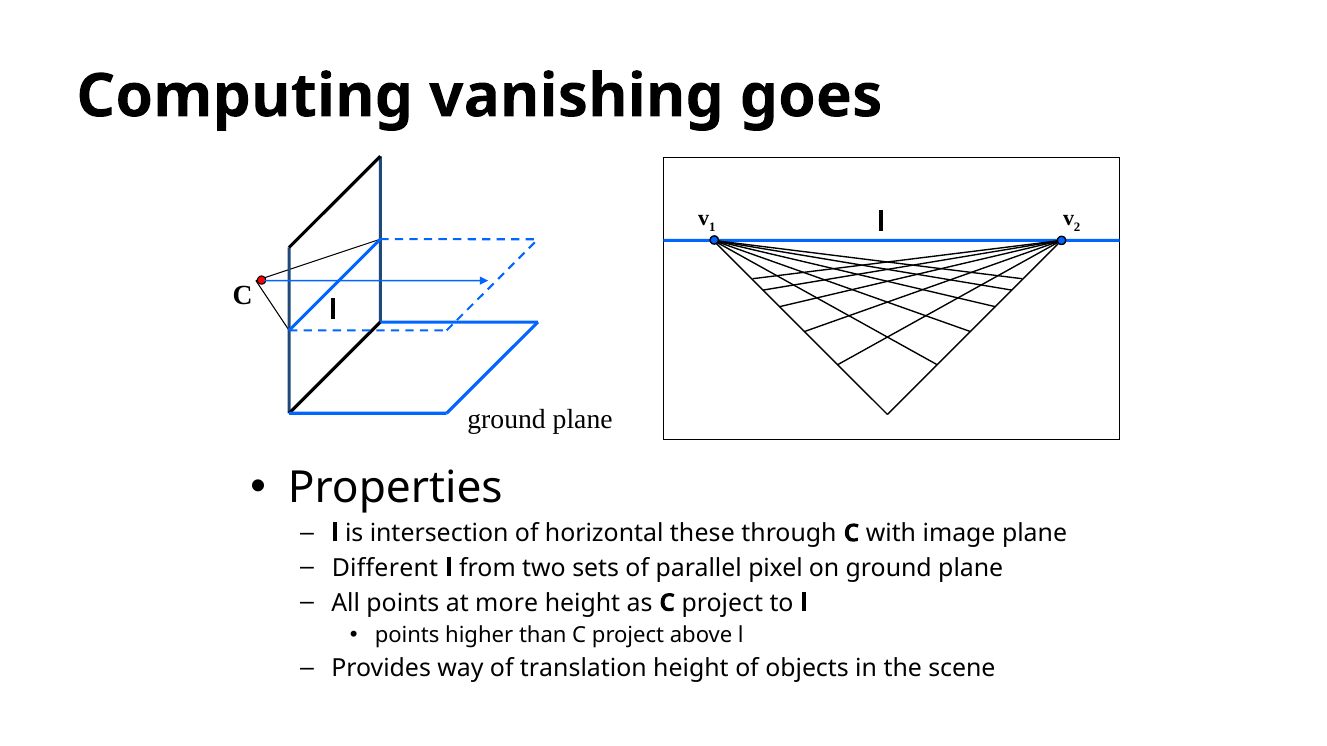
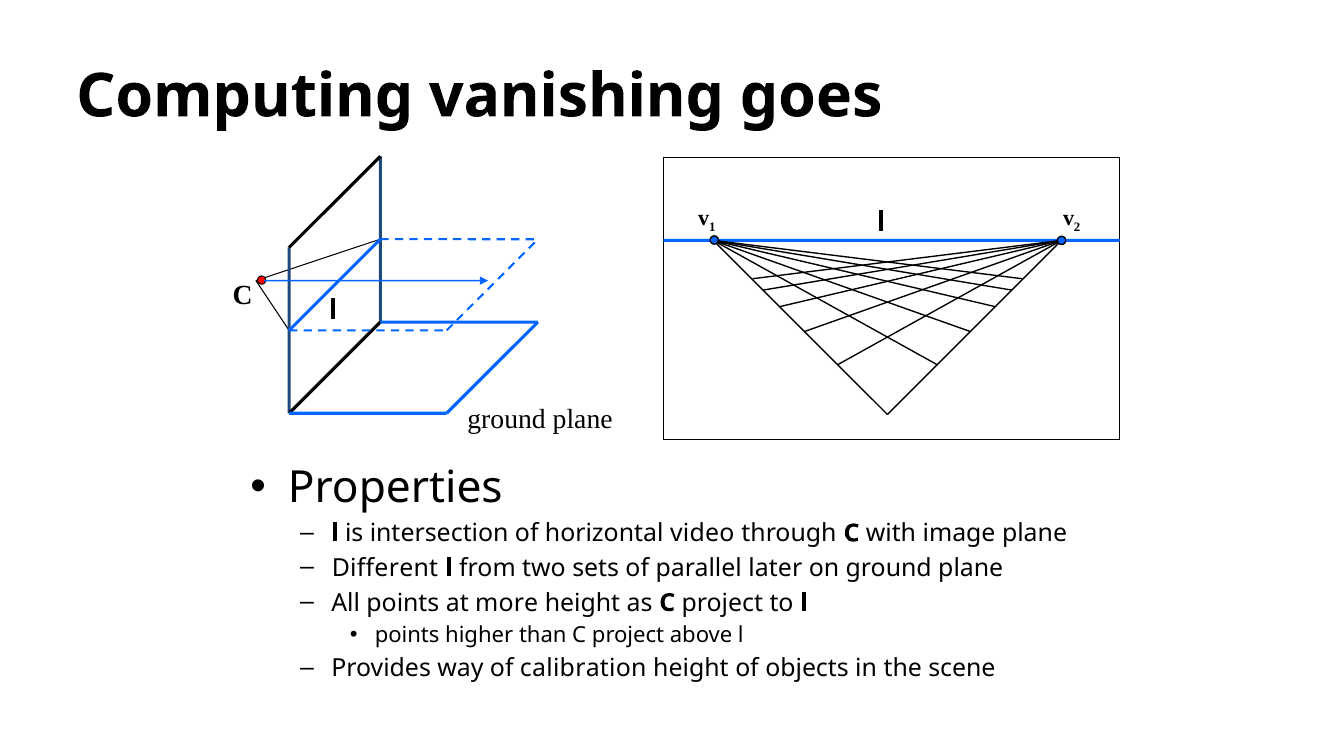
these: these -> video (702, 533)
pixel: pixel -> later (775, 568)
translation: translation -> calibration (583, 669)
